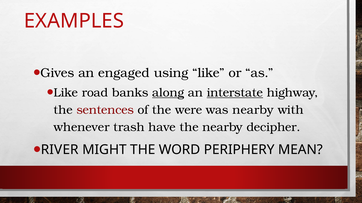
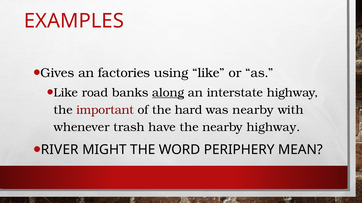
engaged: engaged -> factories (124, 73)
interstate underline: present -> none (235, 93)
sentences: sentences -> important (105, 110)
were: were -> hard (189, 110)
nearby decipher: decipher -> highway (273, 128)
